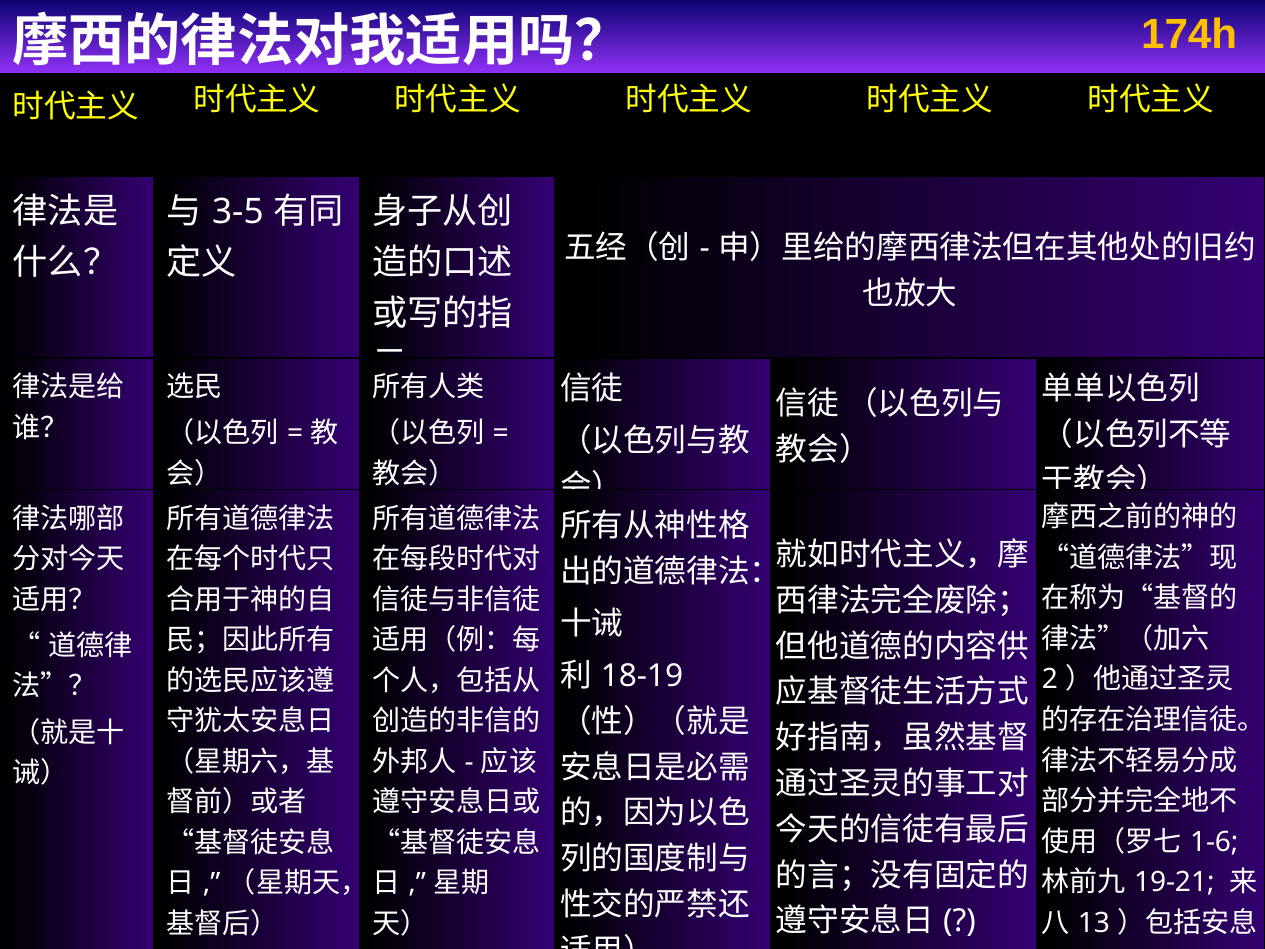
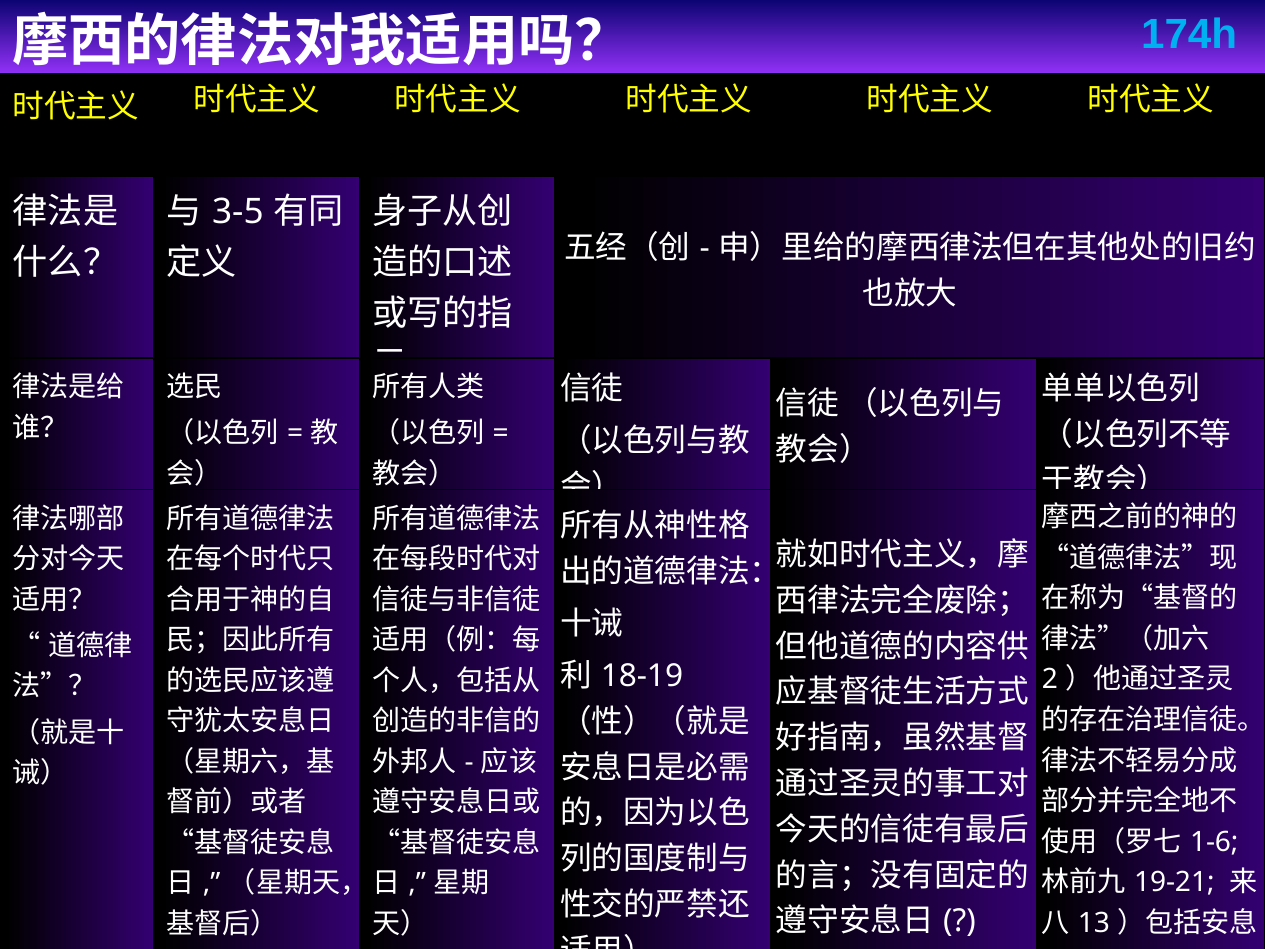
174h colour: yellow -> light blue (1189, 34)
